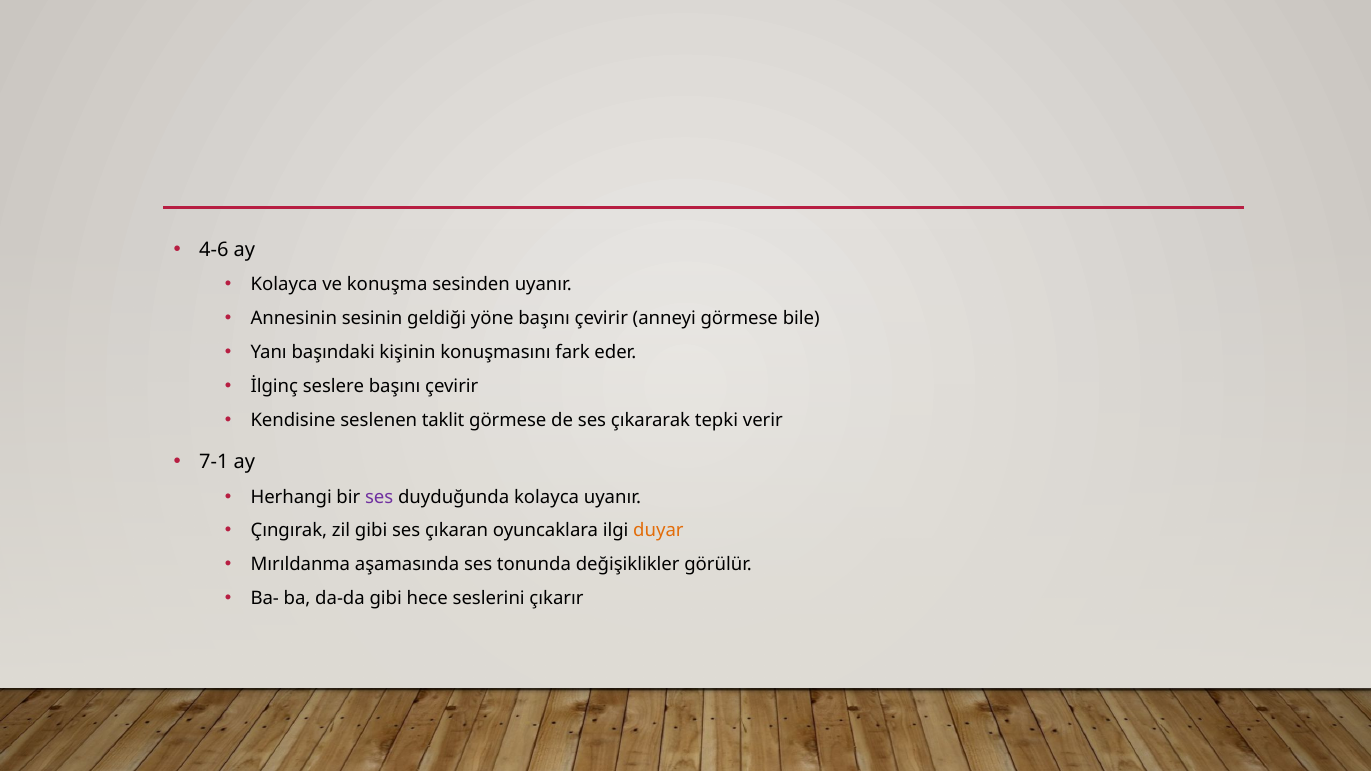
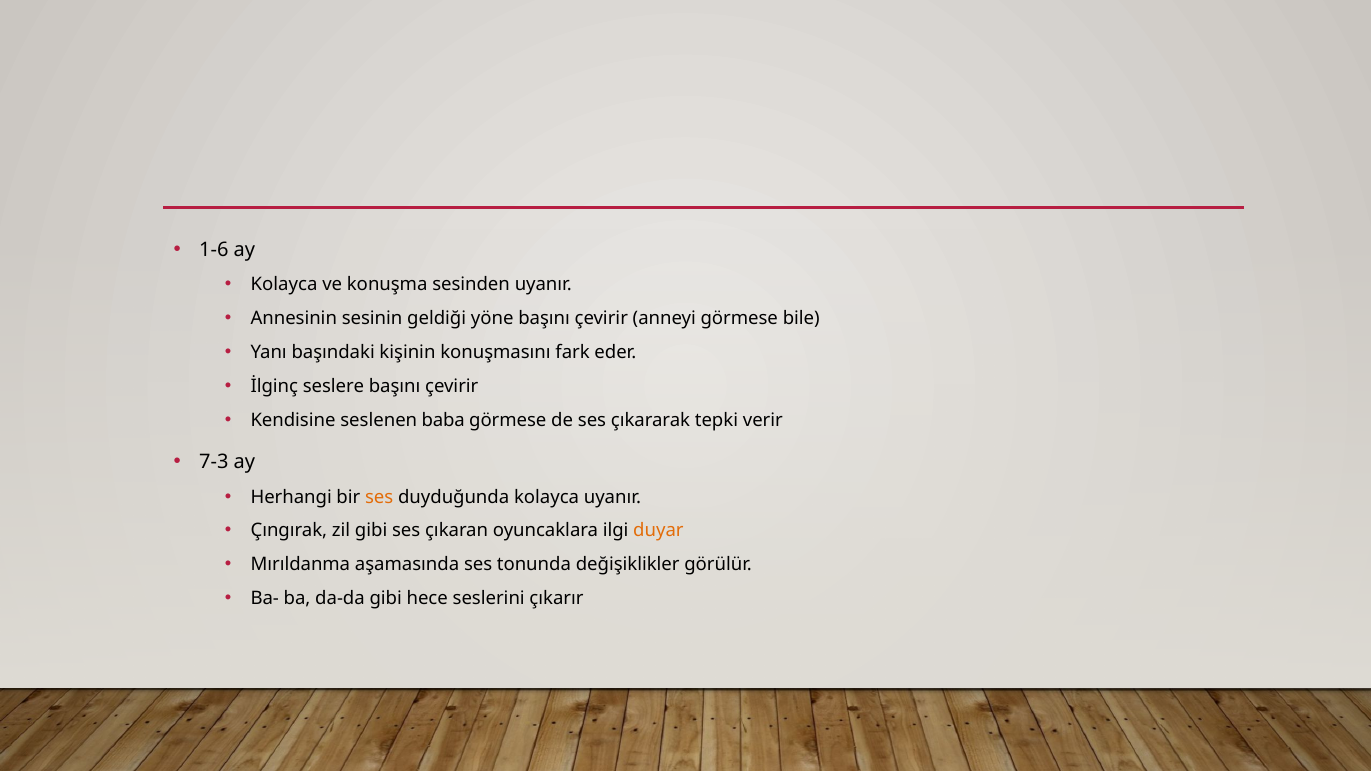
4-6: 4-6 -> 1-6 (214, 250)
taklit: taklit -> baba (443, 420)
7-1: 7-1 -> 7-3 (214, 462)
ses colour: purple -> orange (379, 497)
